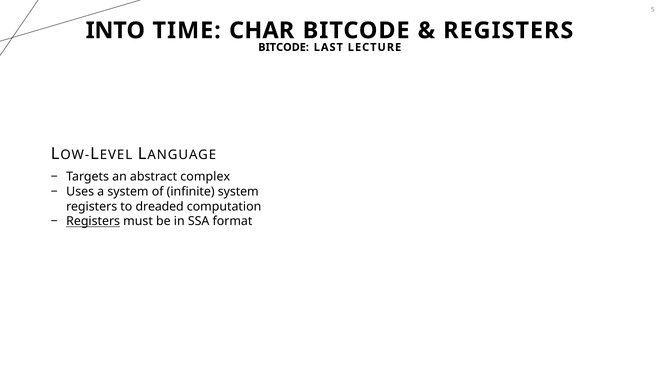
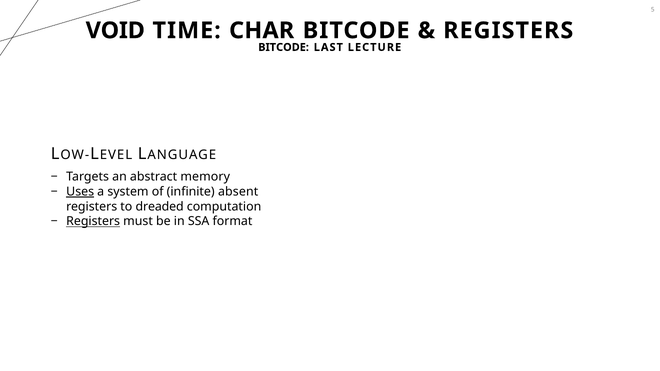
INTO: INTO -> VOID (115, 31)
complex: complex -> memory (205, 177)
Uses underline: none -> present (80, 192)
infinite system: system -> absent (238, 192)
